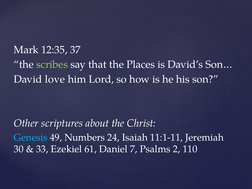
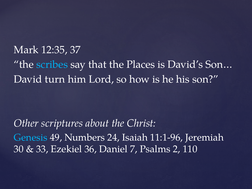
scribes colour: light green -> light blue (52, 65)
love: love -> turn (55, 79)
11:1-11: 11:1-11 -> 11:1-96 (166, 137)
61: 61 -> 36 (91, 149)
